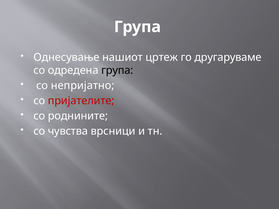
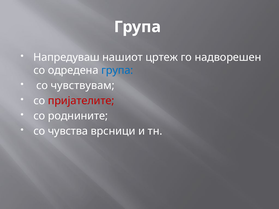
Однесување: Однесување -> Напредуваш (67, 57)
другаруваме: другаруваме -> надворешен (228, 57)
група colour: black -> blue (117, 70)
непријатно: непријатно -> чувствувам (83, 86)
